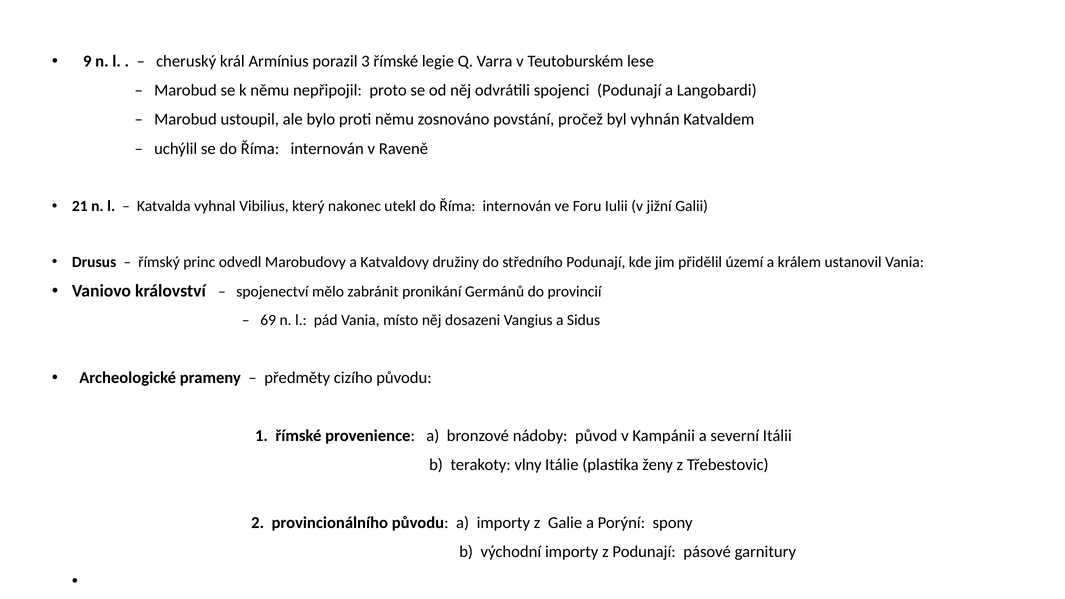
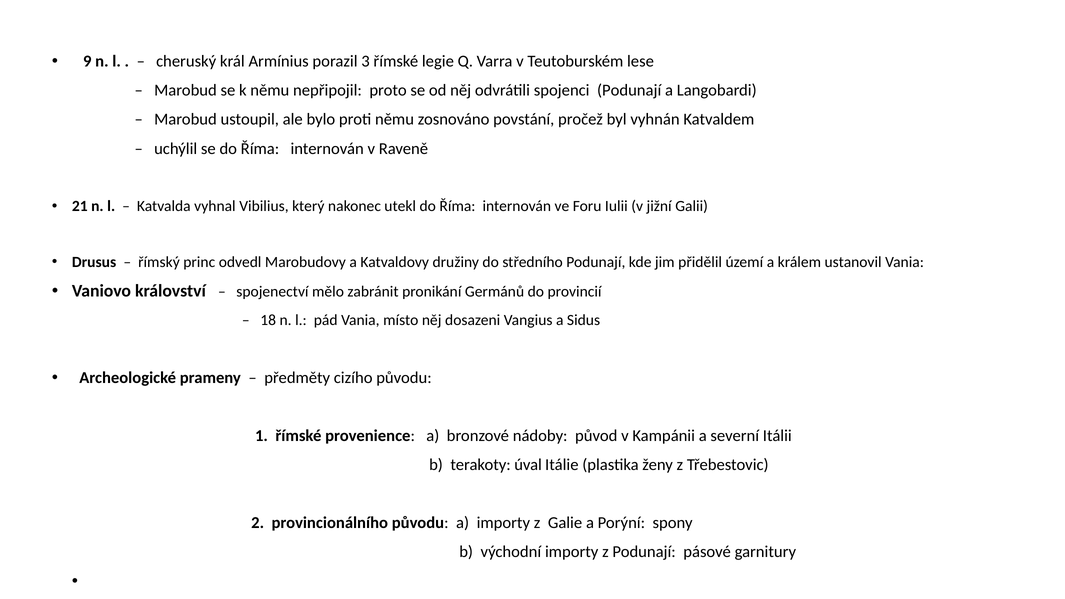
69: 69 -> 18 (268, 320)
vlny: vlny -> úval (528, 465)
